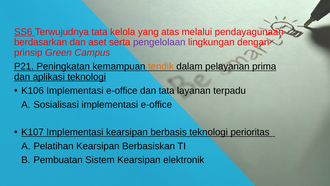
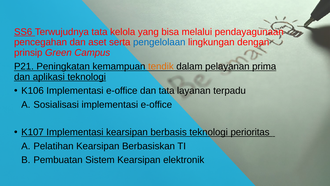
atas: atas -> bisa (170, 32)
berdasarkan: berdasarkan -> pencegahan (41, 42)
pengelolaan colour: purple -> blue (159, 42)
